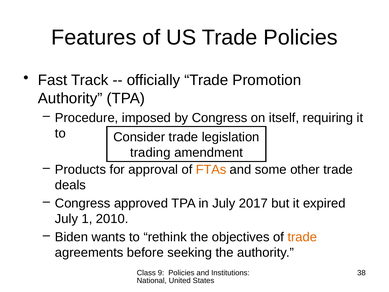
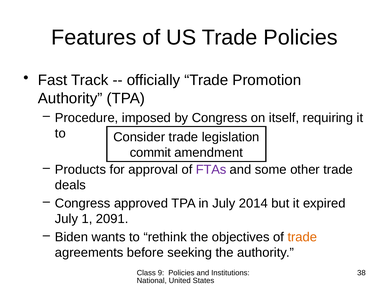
trading: trading -> commit (150, 153)
FTAs colour: orange -> purple (211, 169)
2017: 2017 -> 2014 (253, 203)
2010: 2010 -> 2091 (112, 219)
